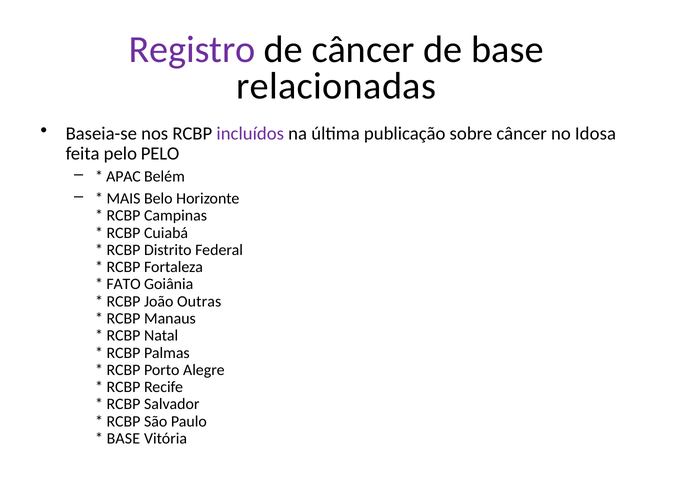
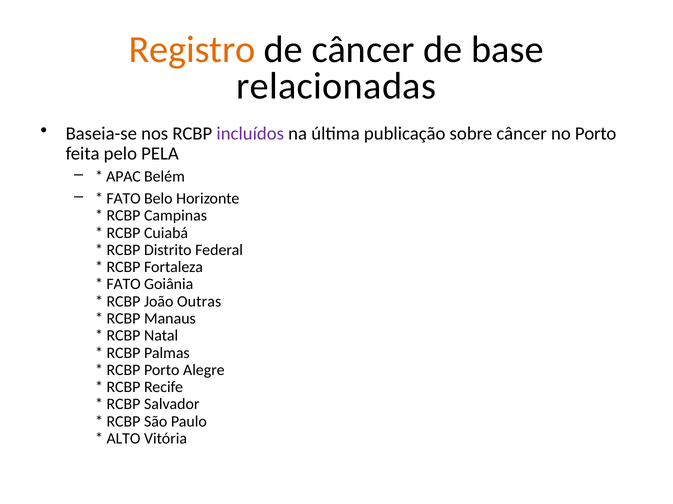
Registro colour: purple -> orange (192, 50)
no Idosa: Idosa -> Porto (596, 134)
pelo PELO: PELO -> PELA (160, 154)
MAIS: MAIS -> FATO (124, 199)
BASE: BASE -> ALTO (123, 439)
